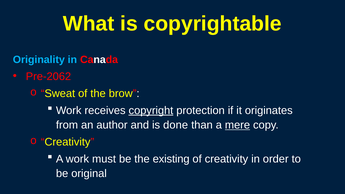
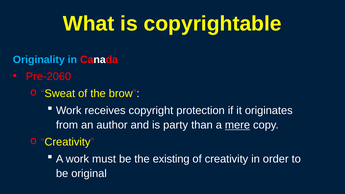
Pre-2062: Pre-2062 -> Pre-2060 (48, 76)
copyright underline: present -> none (151, 111)
done: done -> party (176, 125)
